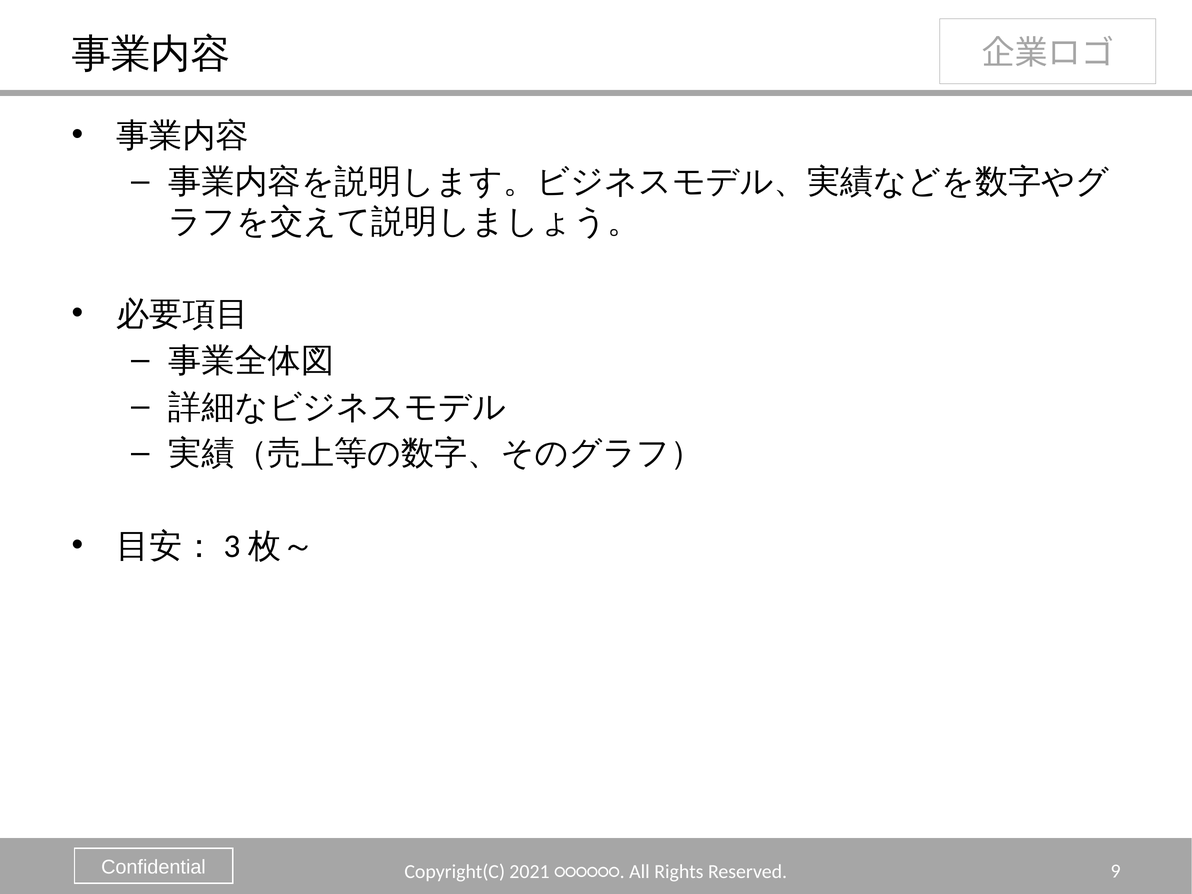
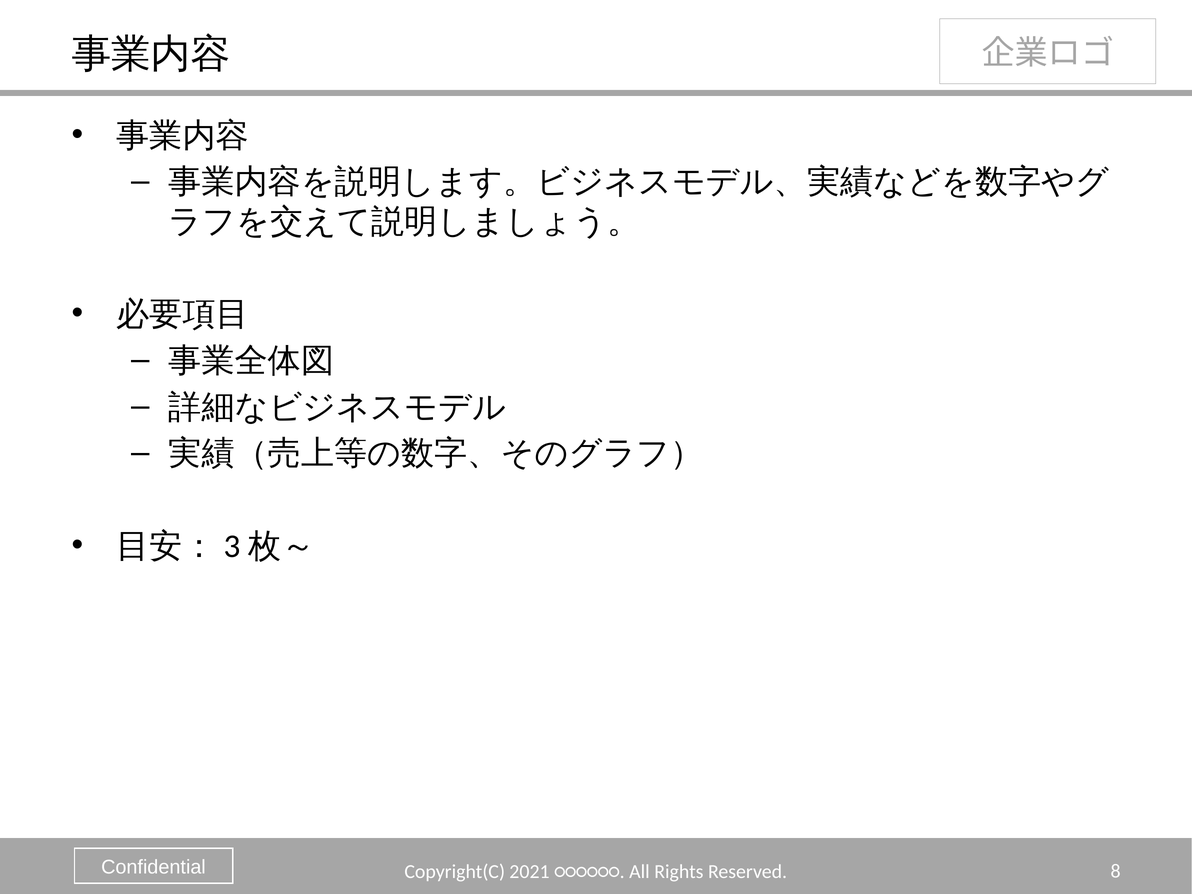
9: 9 -> 8 (1116, 871)
